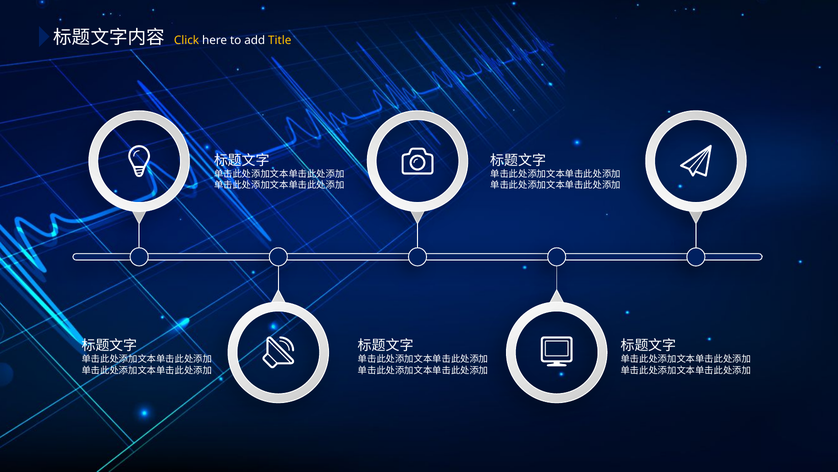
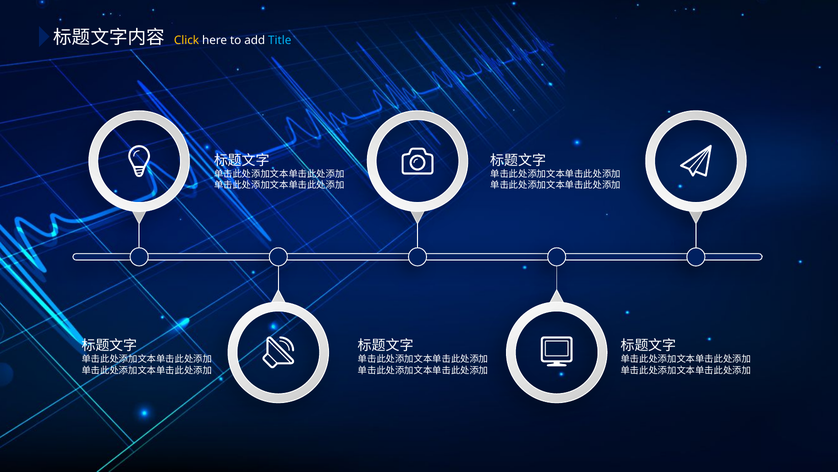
Title colour: yellow -> light blue (280, 40)
